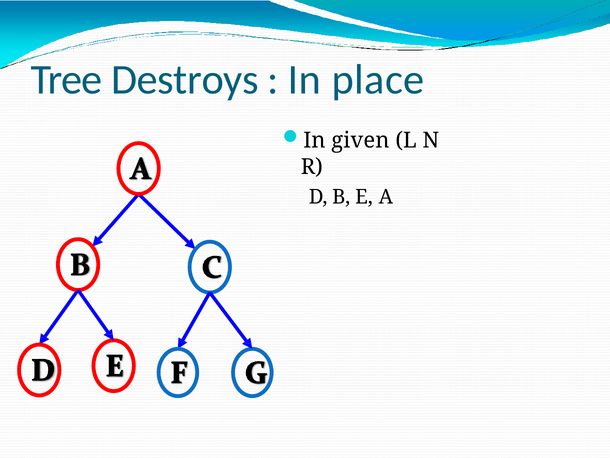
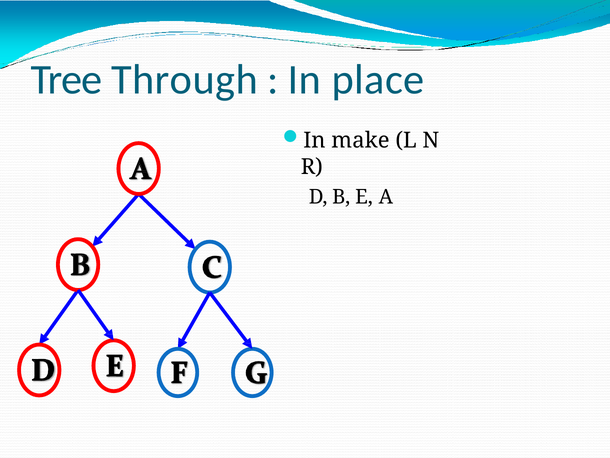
Destroys: Destroys -> Through (184, 80)
given: given -> make (360, 140)
